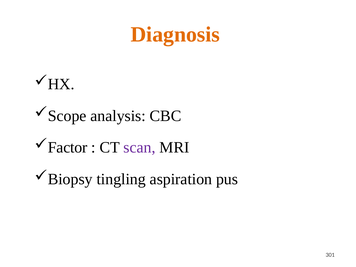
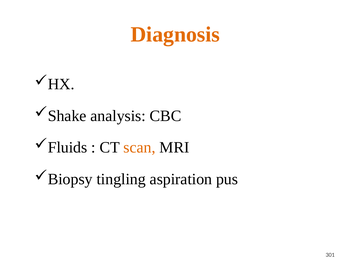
Scope: Scope -> Shake (67, 116)
Factor: Factor -> Fluids (68, 147)
scan colour: purple -> orange (139, 147)
